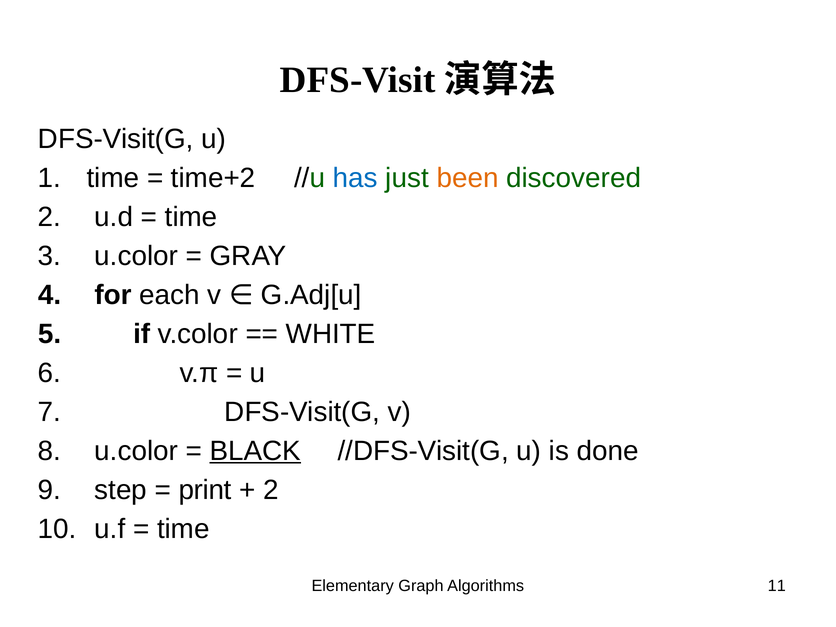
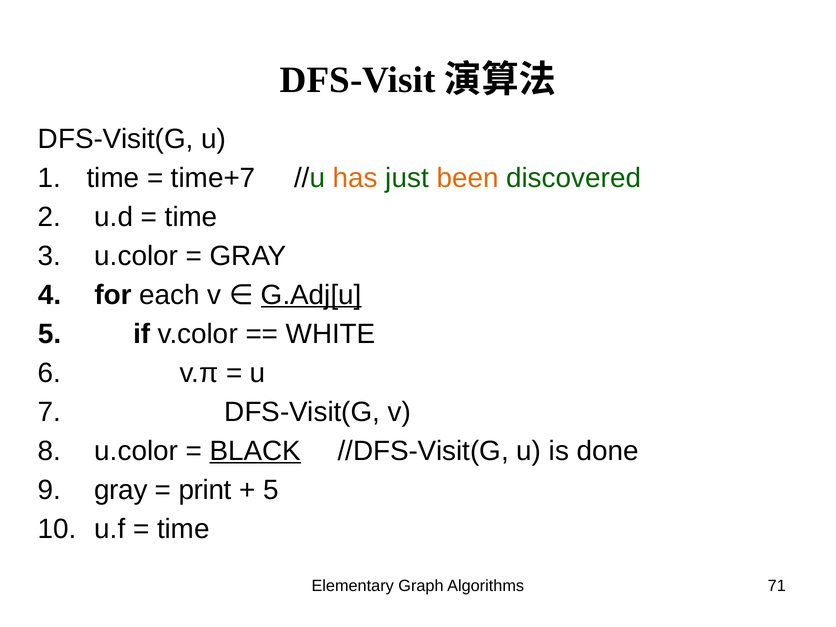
time+2: time+2 -> time+7 (213, 178)
has colour: blue -> orange (355, 178)
G.Adj[u underline: none -> present (311, 295)
step: step -> gray (121, 490)
2: 2 -> 5 (271, 490)
11: 11 -> 71 (777, 586)
